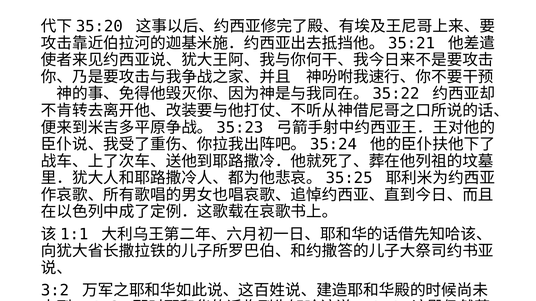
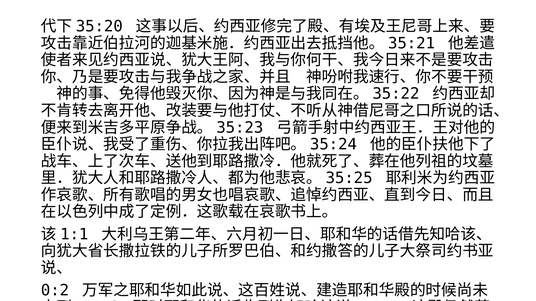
3:2: 3:2 -> 0:2 (55, 291)
